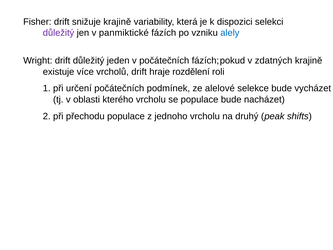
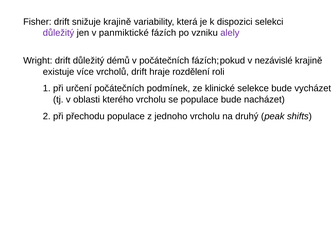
alely colour: blue -> purple (230, 33)
jeden: jeden -> démů (118, 61)
zdatných: zdatných -> nezávislé (274, 61)
alelové: alelové -> klinické (220, 88)
